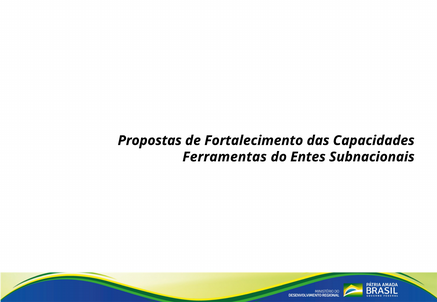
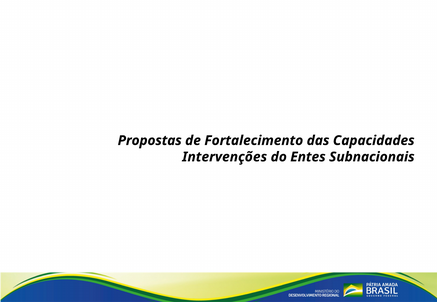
Ferramentas: Ferramentas -> Intervenções (225, 157)
